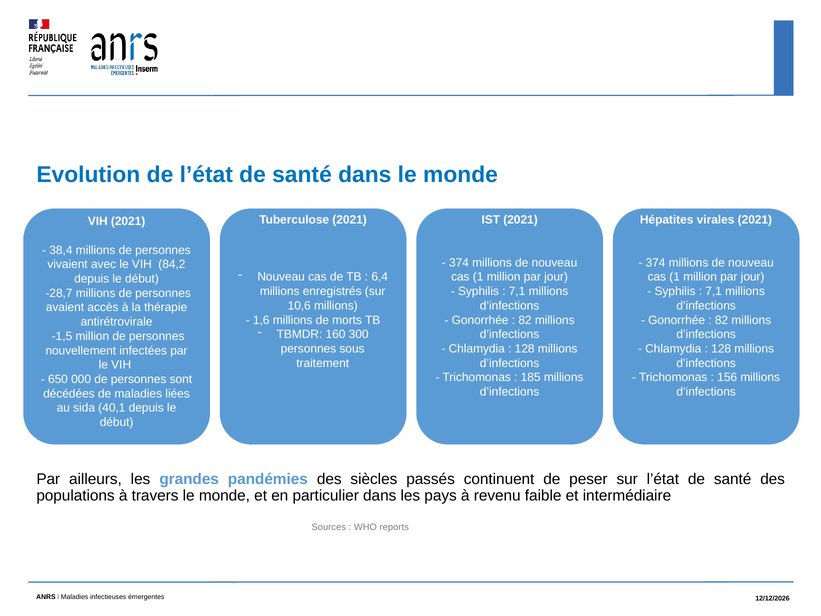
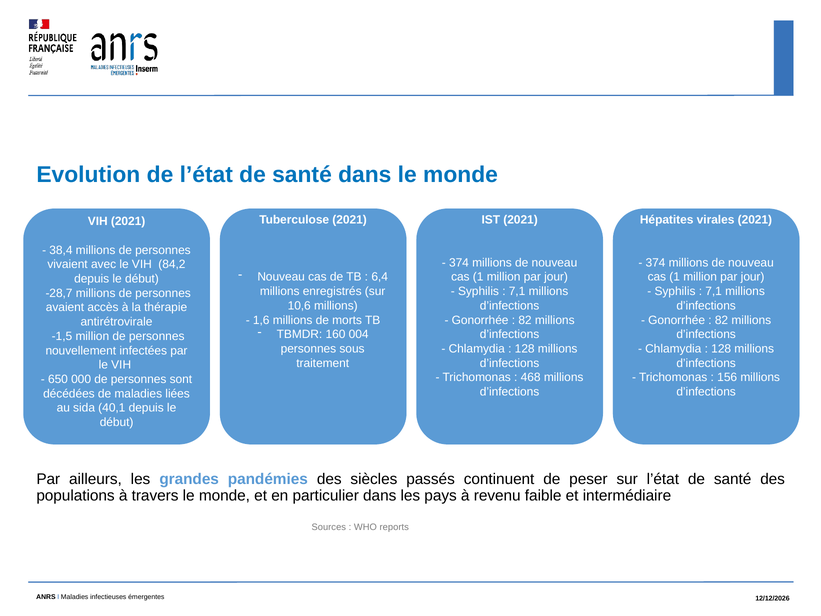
300: 300 -> 004 (359, 334)
185: 185 -> 468 (531, 377)
